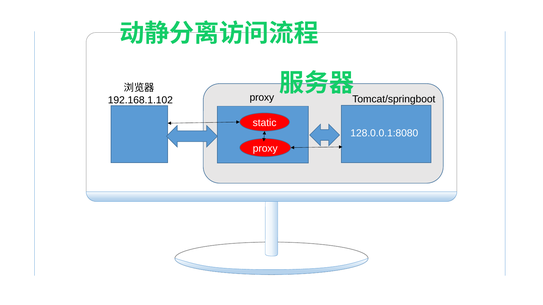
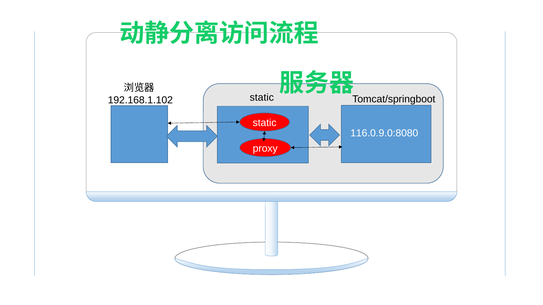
proxy: proxy -> static (262, 97)
128.0.0.1:8080: 128.0.0.1:8080 -> 116.0.9.0:8080 (384, 133)
